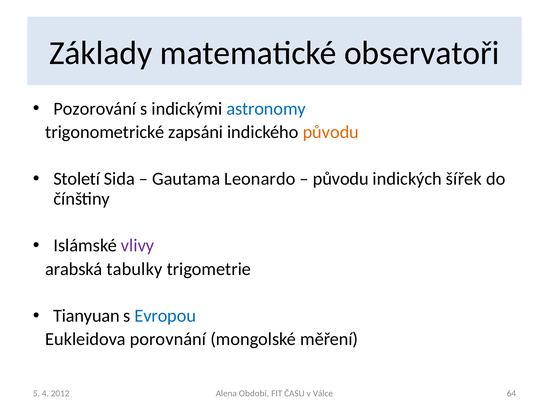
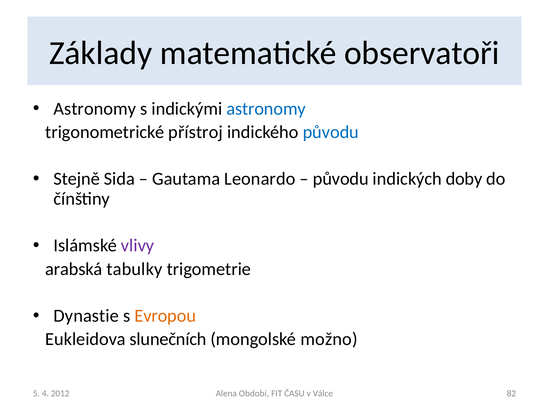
Pozorování: Pozorování -> Astronomy (95, 109)
zapsáni: zapsáni -> přístroj (196, 132)
původu colour: orange -> blue (331, 132)
Století: Století -> Stejně (77, 179)
šířek: šířek -> doby (464, 179)
Tianyuan: Tianyuan -> Dynastie (86, 316)
Evropou colour: blue -> orange (165, 316)
porovnání: porovnání -> slunečních (168, 339)
měření: měření -> možno (329, 339)
64: 64 -> 82 (511, 393)
